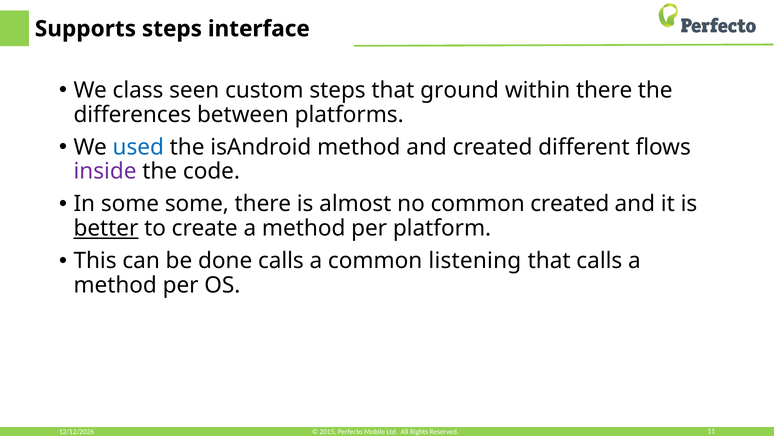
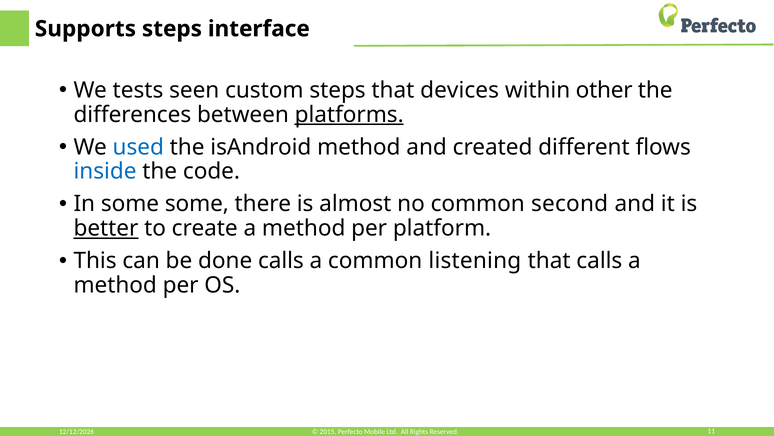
class: class -> tests (138, 90)
ground: ground -> devices (460, 90)
within there: there -> other (604, 90)
platforms underline: none -> present (349, 114)
inside colour: purple -> blue (105, 171)
common created: created -> second (570, 204)
